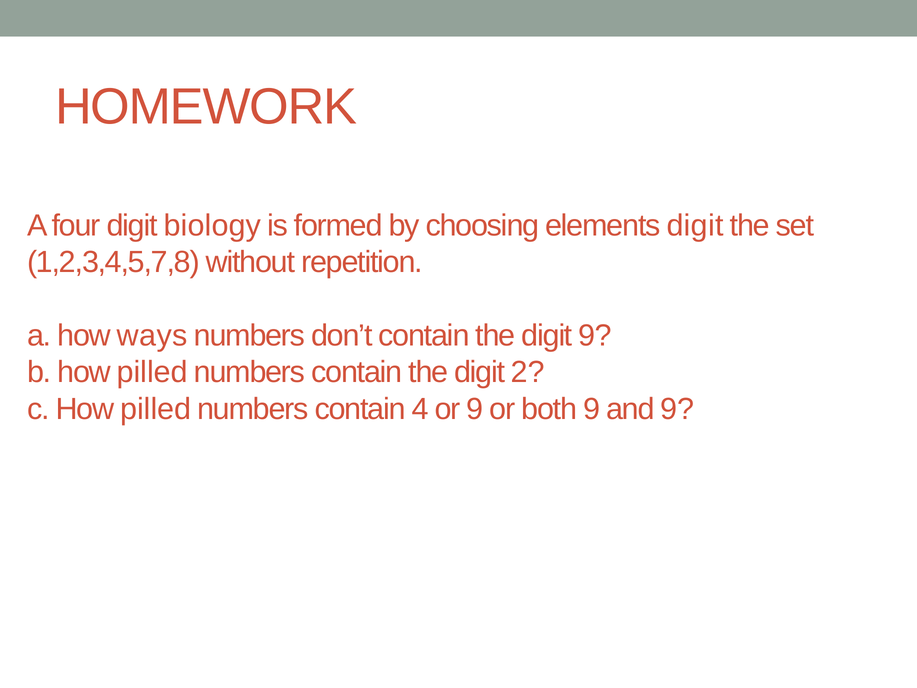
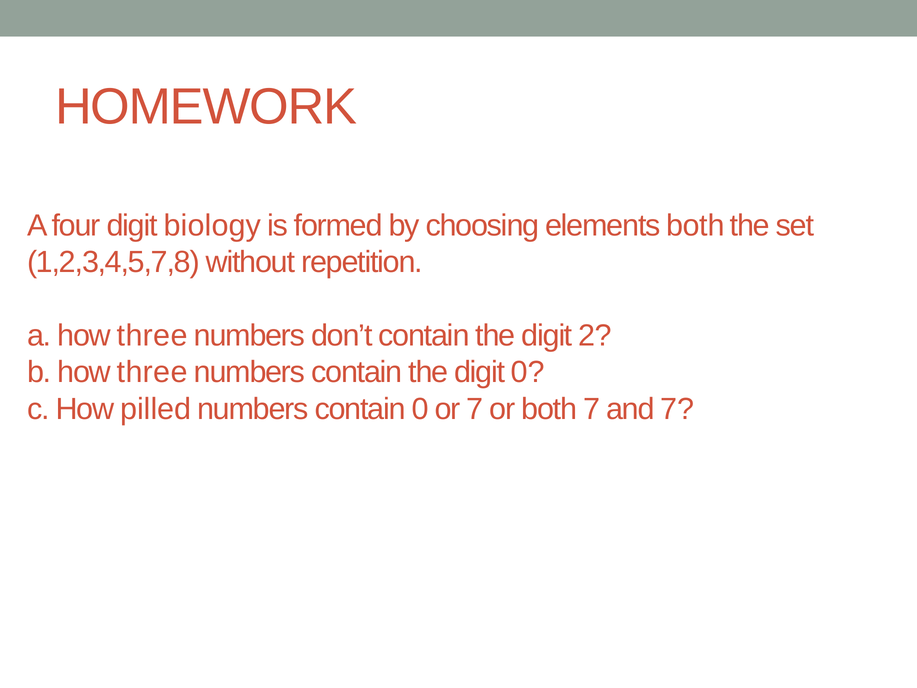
elements digit: digit -> both (695, 225)
a how ways: ways -> three (152, 335)
digit 9: 9 -> 2 (595, 335)
b how pilled: pilled -> three (152, 372)
digit 2: 2 -> 0 (528, 372)
contain 4: 4 -> 0 (420, 409)
or 9: 9 -> 7 (475, 409)
both 9: 9 -> 7 (592, 409)
and 9: 9 -> 7 (677, 409)
